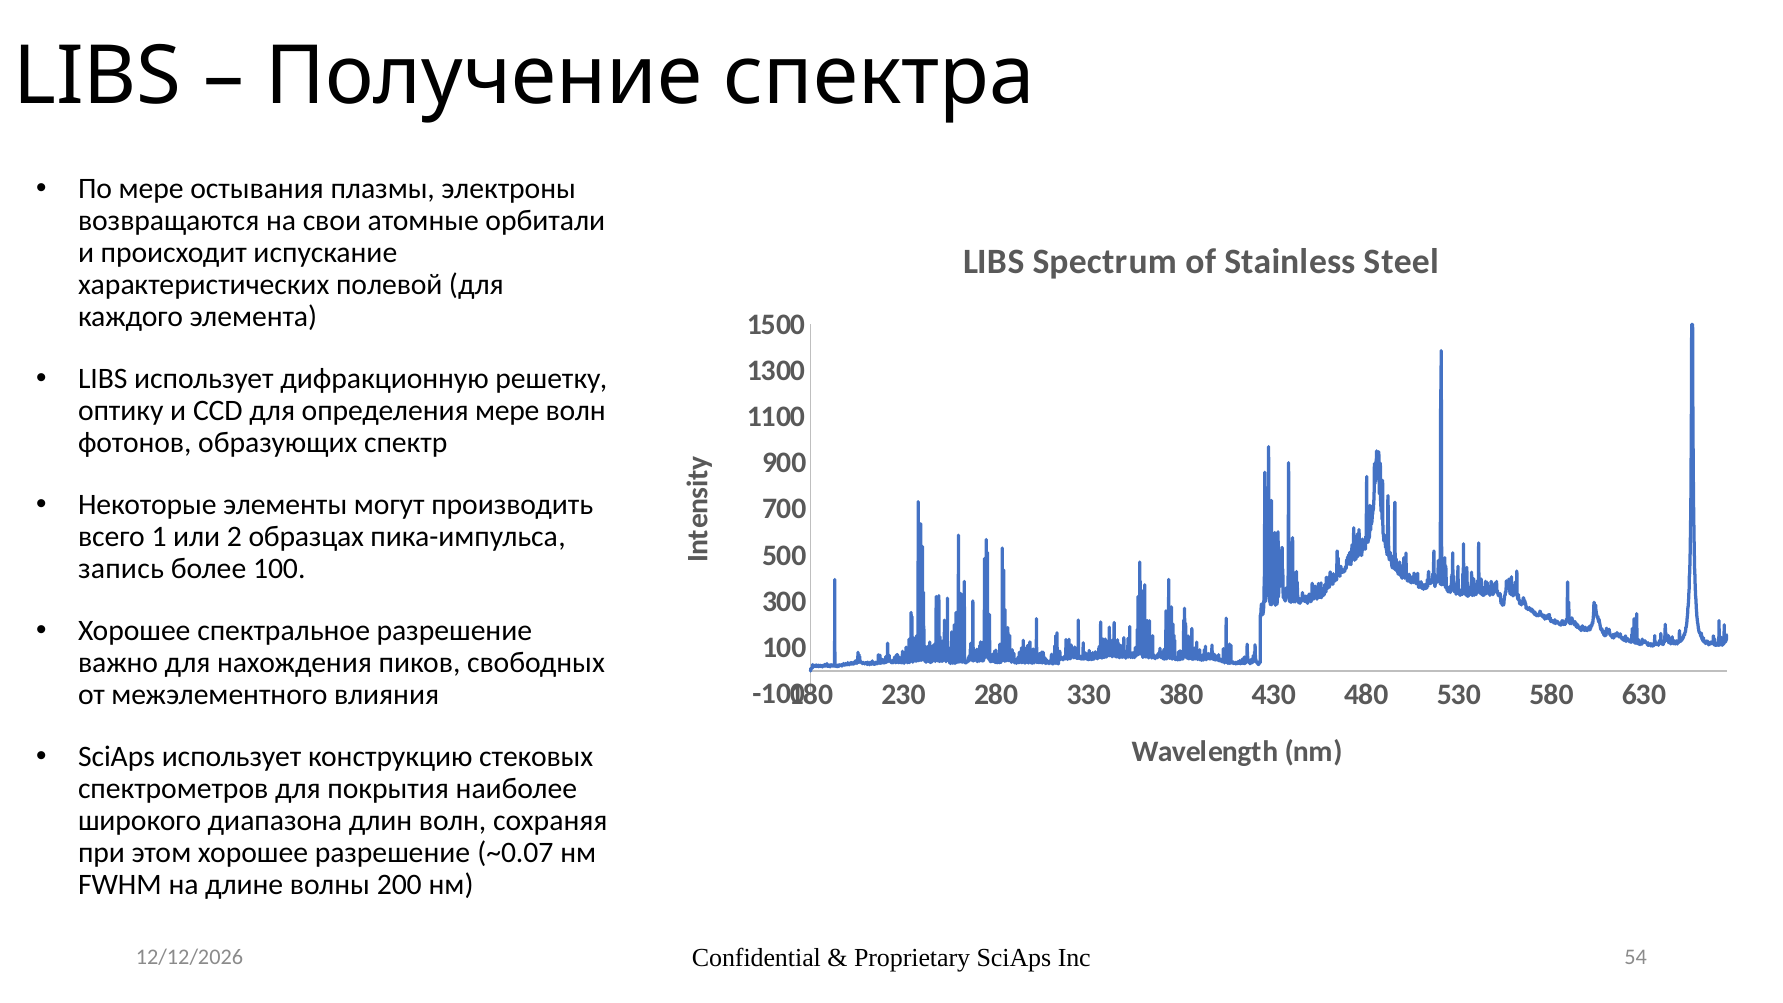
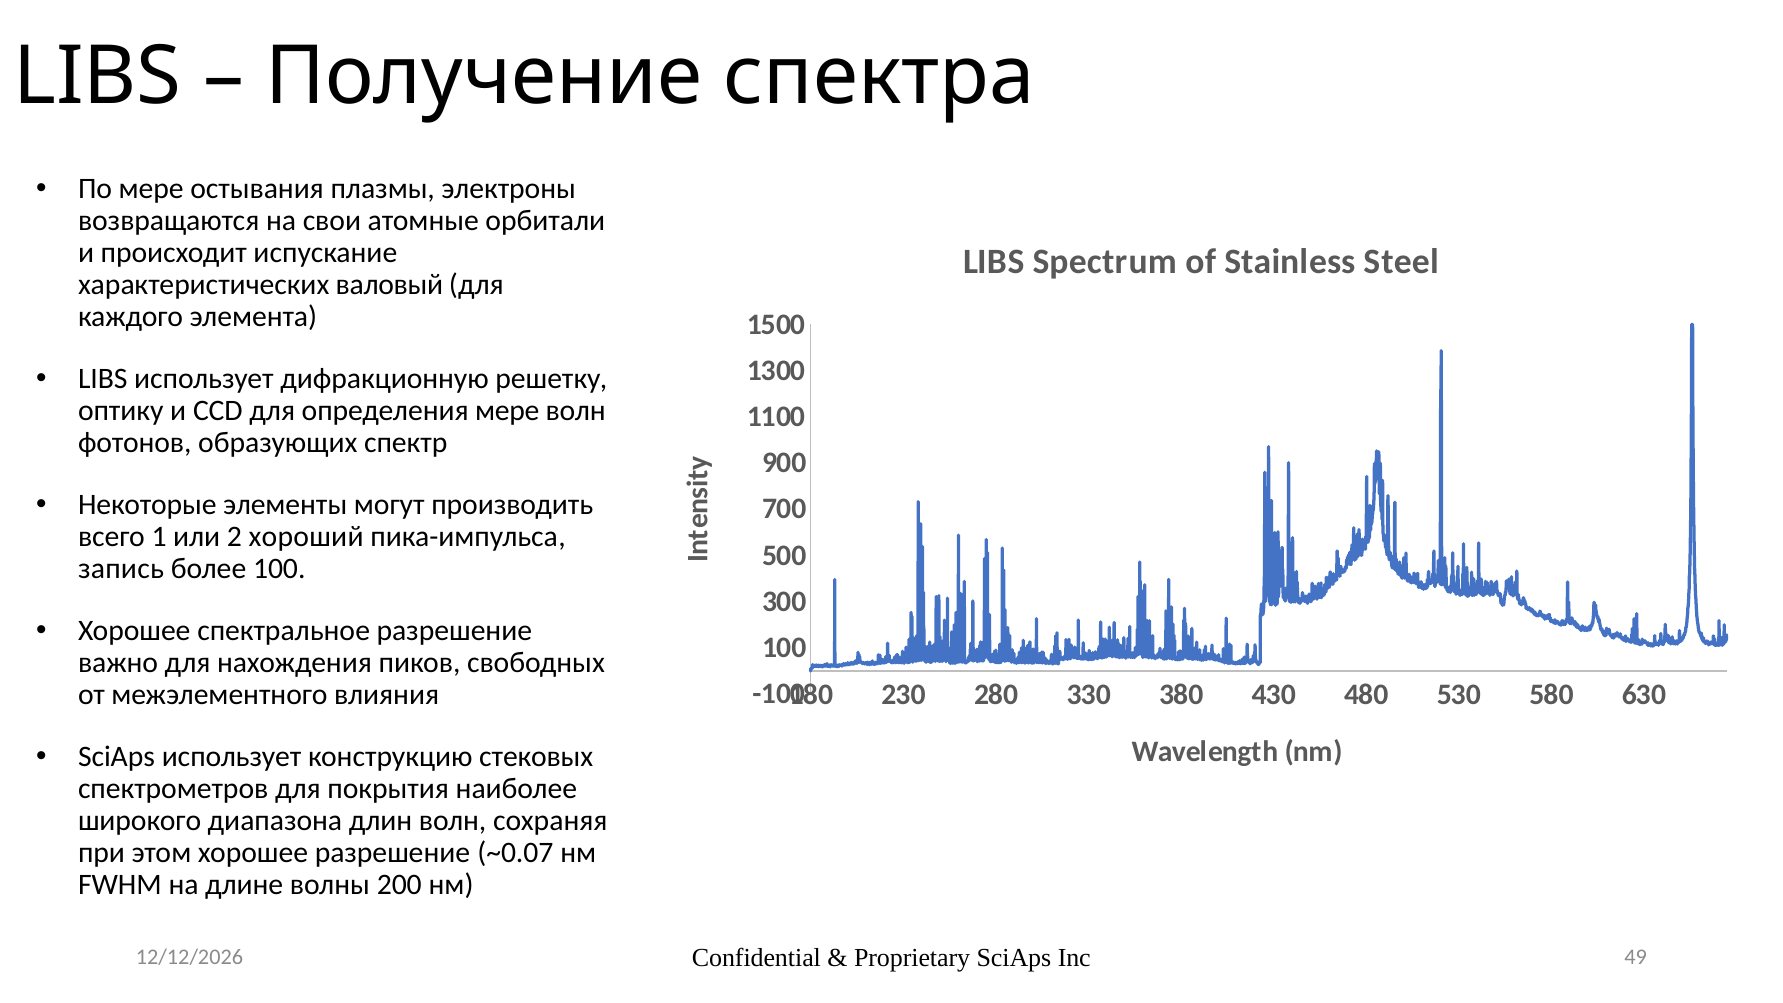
полевой: полевой -> валовый (389, 285)
образцах: образцах -> хороший (306, 537)
54: 54 -> 49 (1636, 958)
